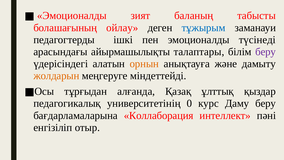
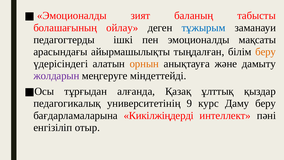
түсінеді: түсінеді -> мақсаты (257, 40)
талаптары: талаптары -> тыңдалған (199, 52)
беру colour: purple -> orange (266, 52)
жолдарын colour: orange -> purple (56, 76)
0: 0 -> 9 (189, 103)
Коллаборация: Коллаборация -> Кикілжіңдерді (159, 115)
